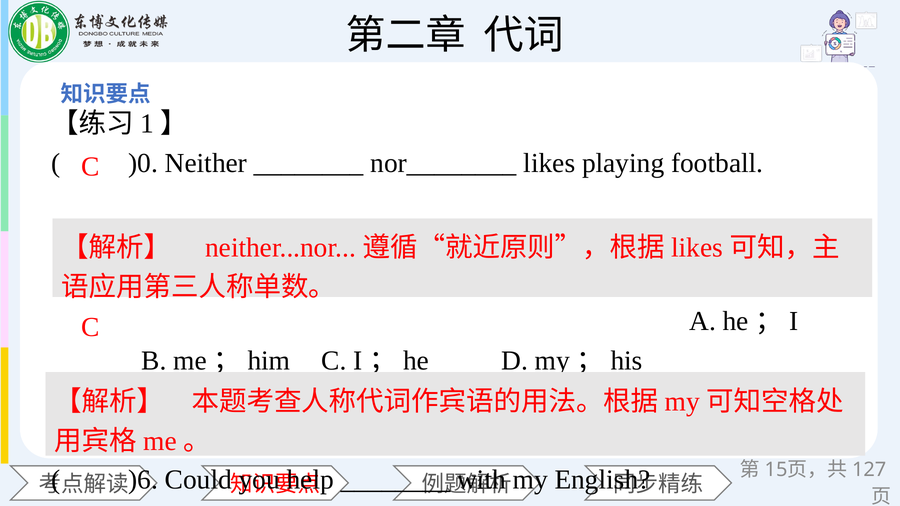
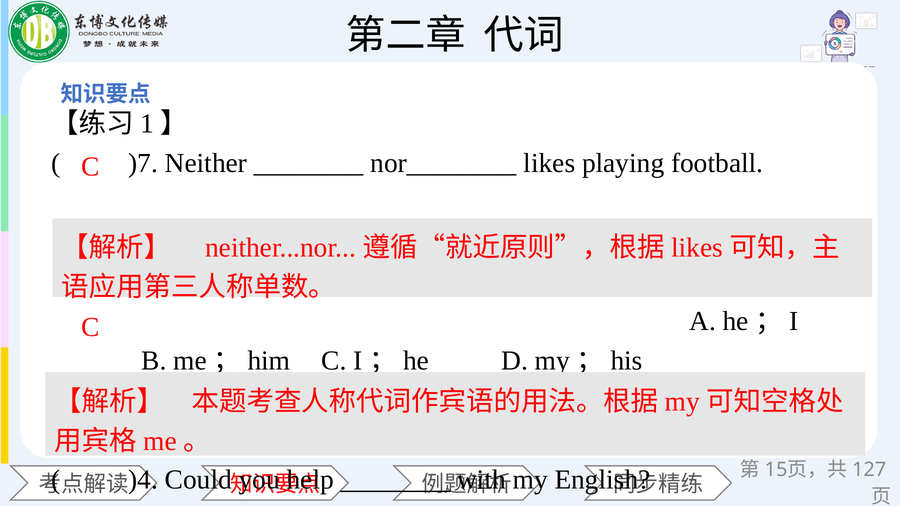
)0: )0 -> )7 (143, 163)
)6: )6 -> )4 (143, 480)
